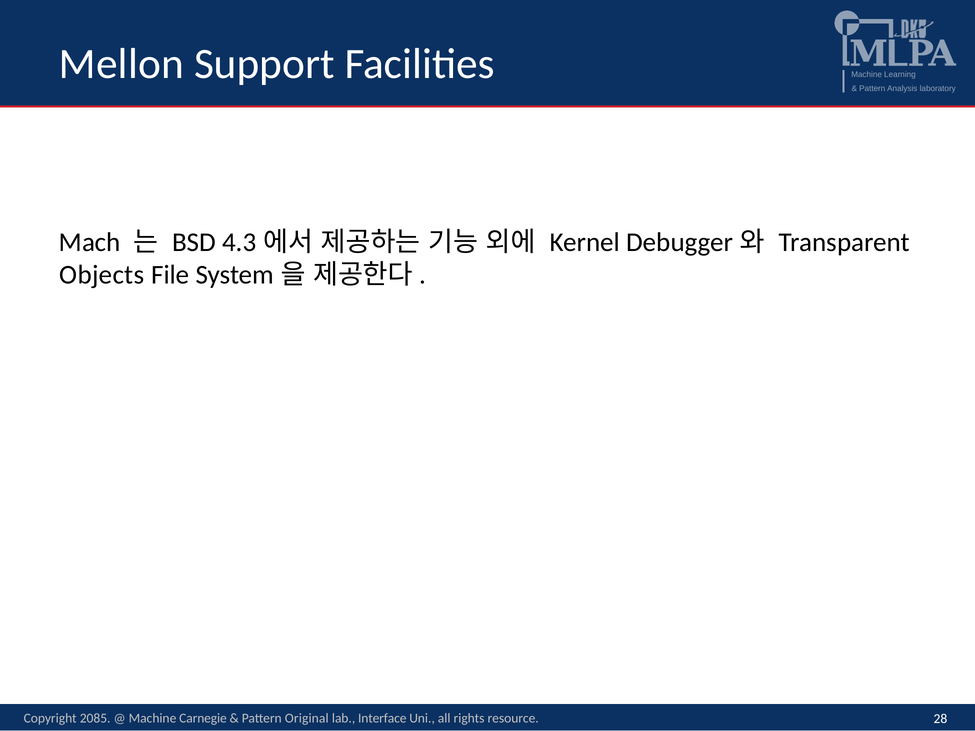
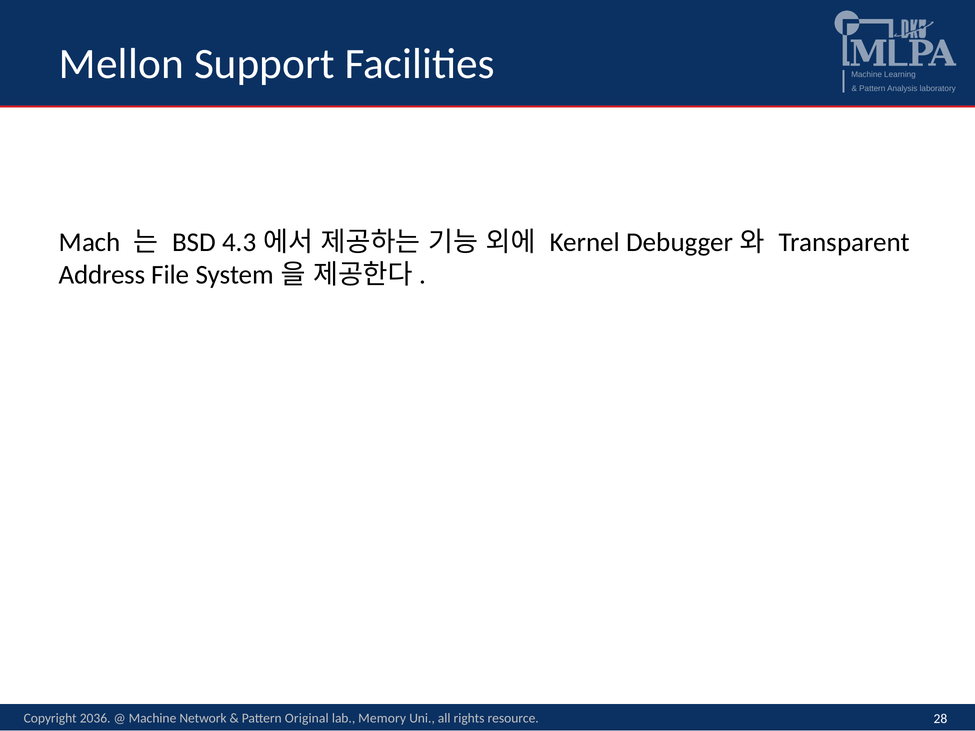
Objects: Objects -> Address (102, 275)
2085: 2085 -> 2036 (95, 718)
Carnegie: Carnegie -> Network (203, 718)
Interface: Interface -> Memory (382, 718)
